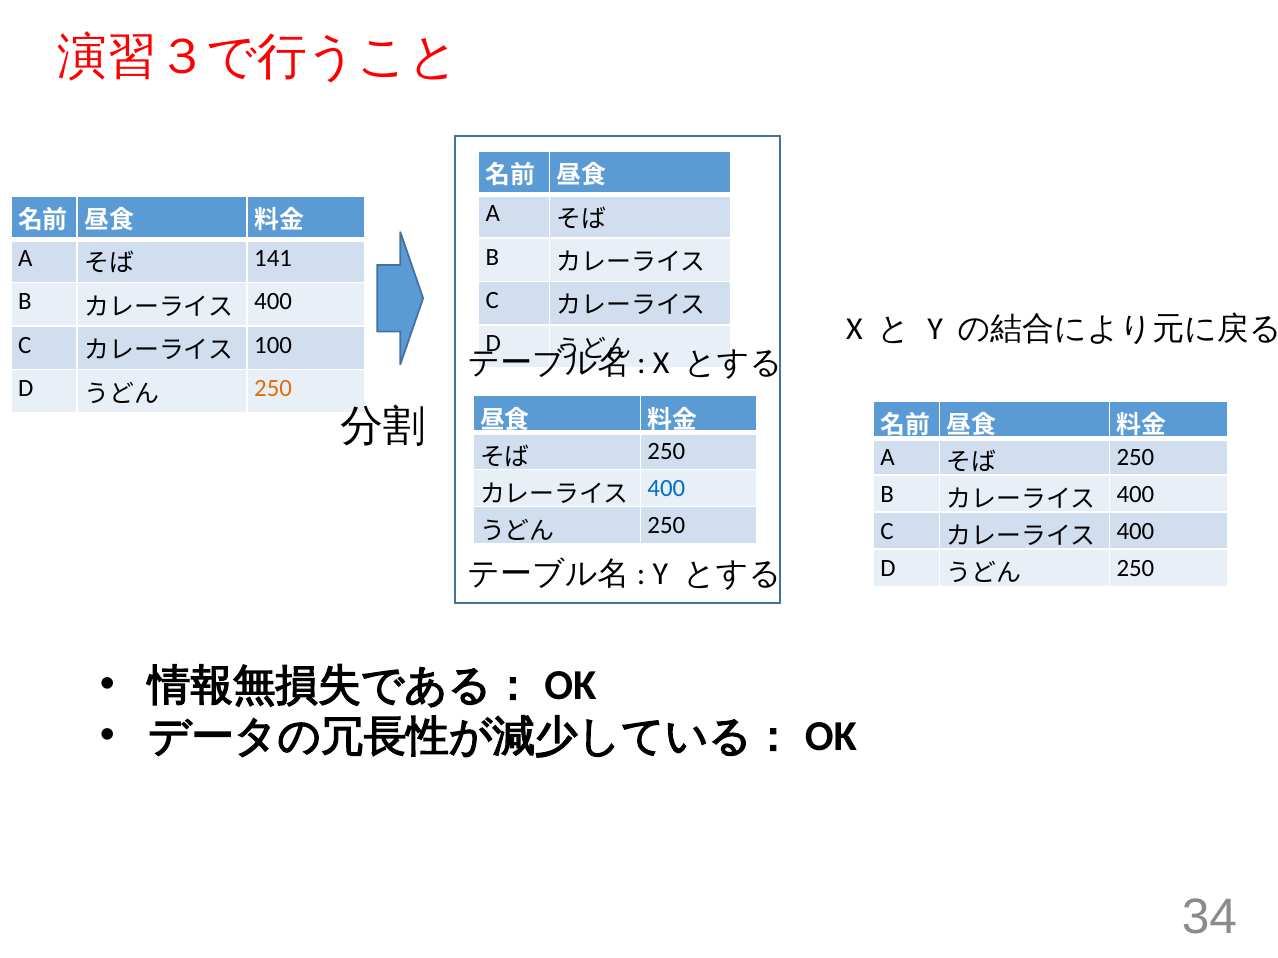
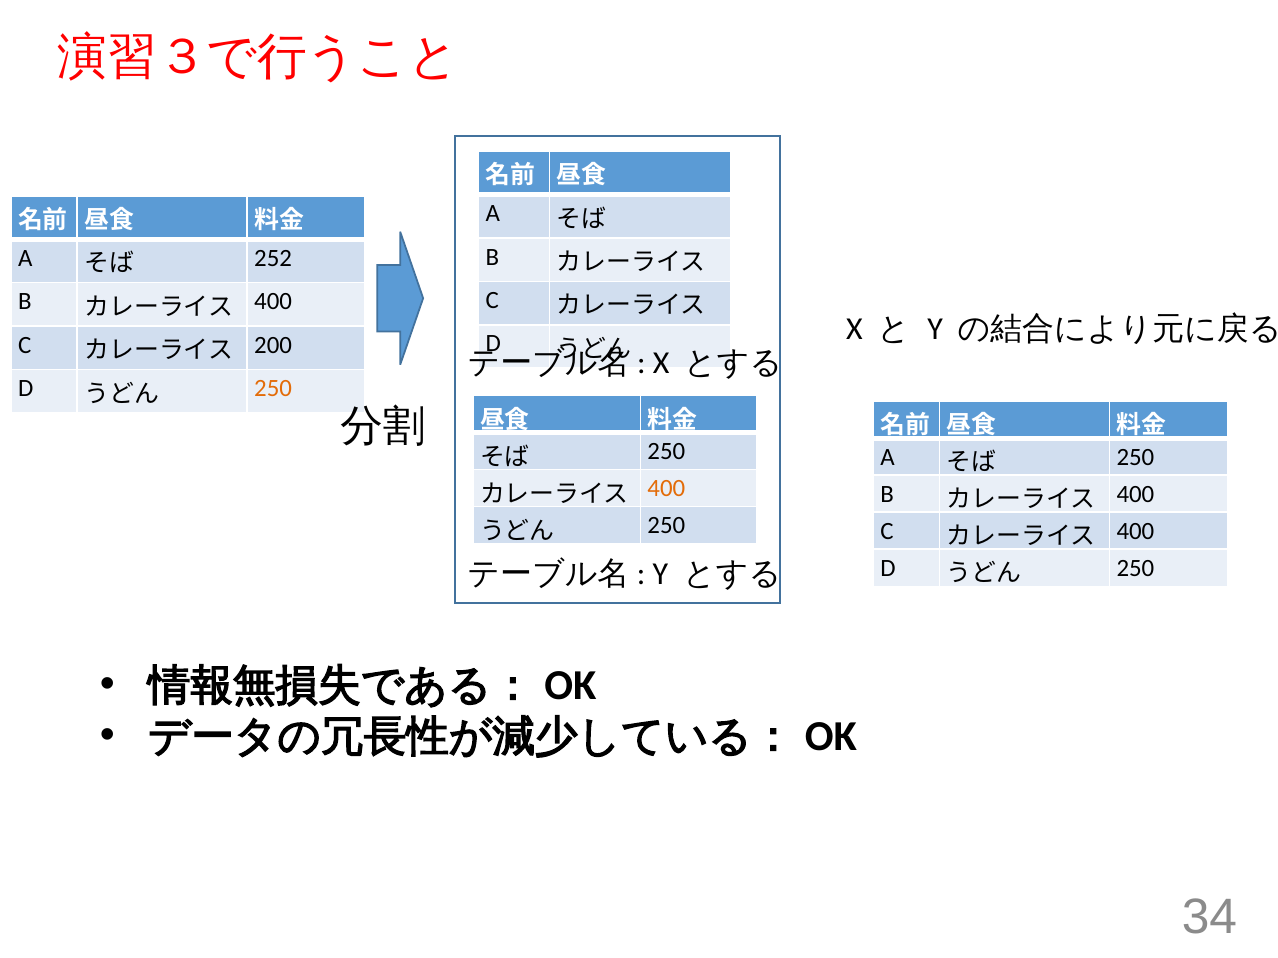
141: 141 -> 252 (273, 258)
100: 100 -> 200 (273, 345)
400 colour: blue -> orange (666, 489)
